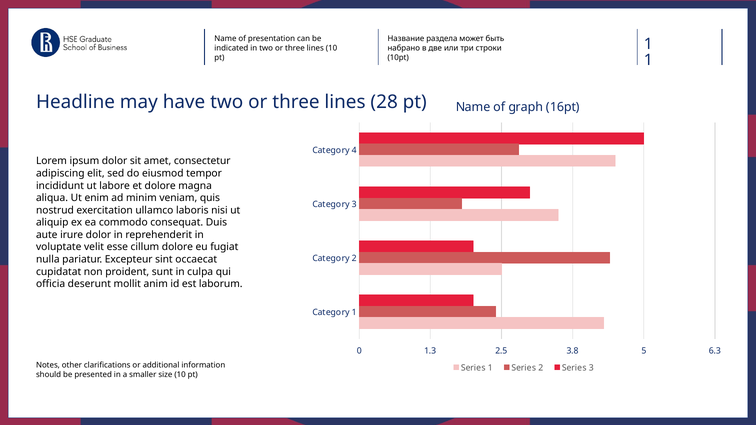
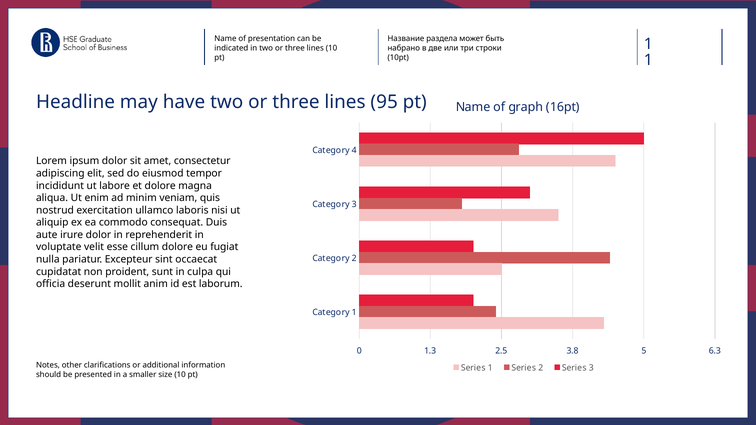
28: 28 -> 95 (384, 102)
